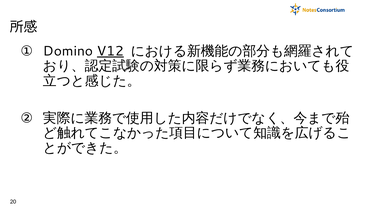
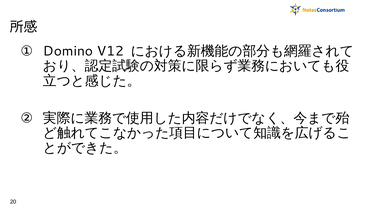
V12 underline: present -> none (110, 51)
